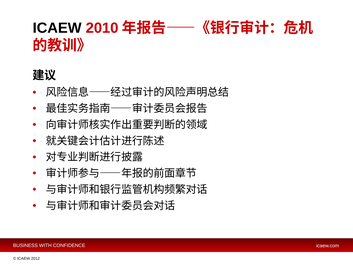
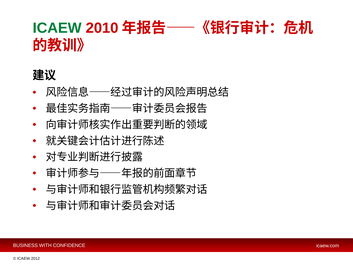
ICAEW colour: black -> green (57, 28)
